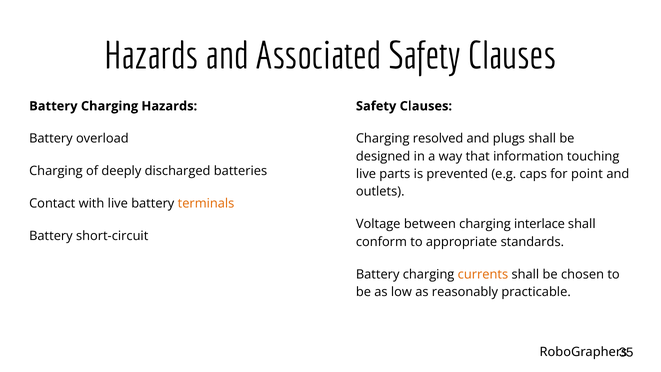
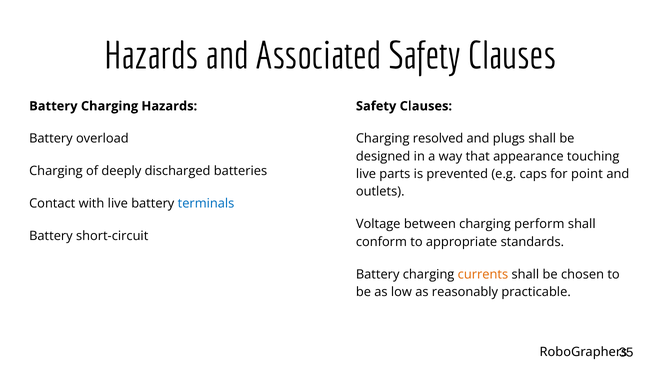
information: information -> appearance (528, 156)
terminals colour: orange -> blue (206, 203)
interlace: interlace -> perform (539, 224)
